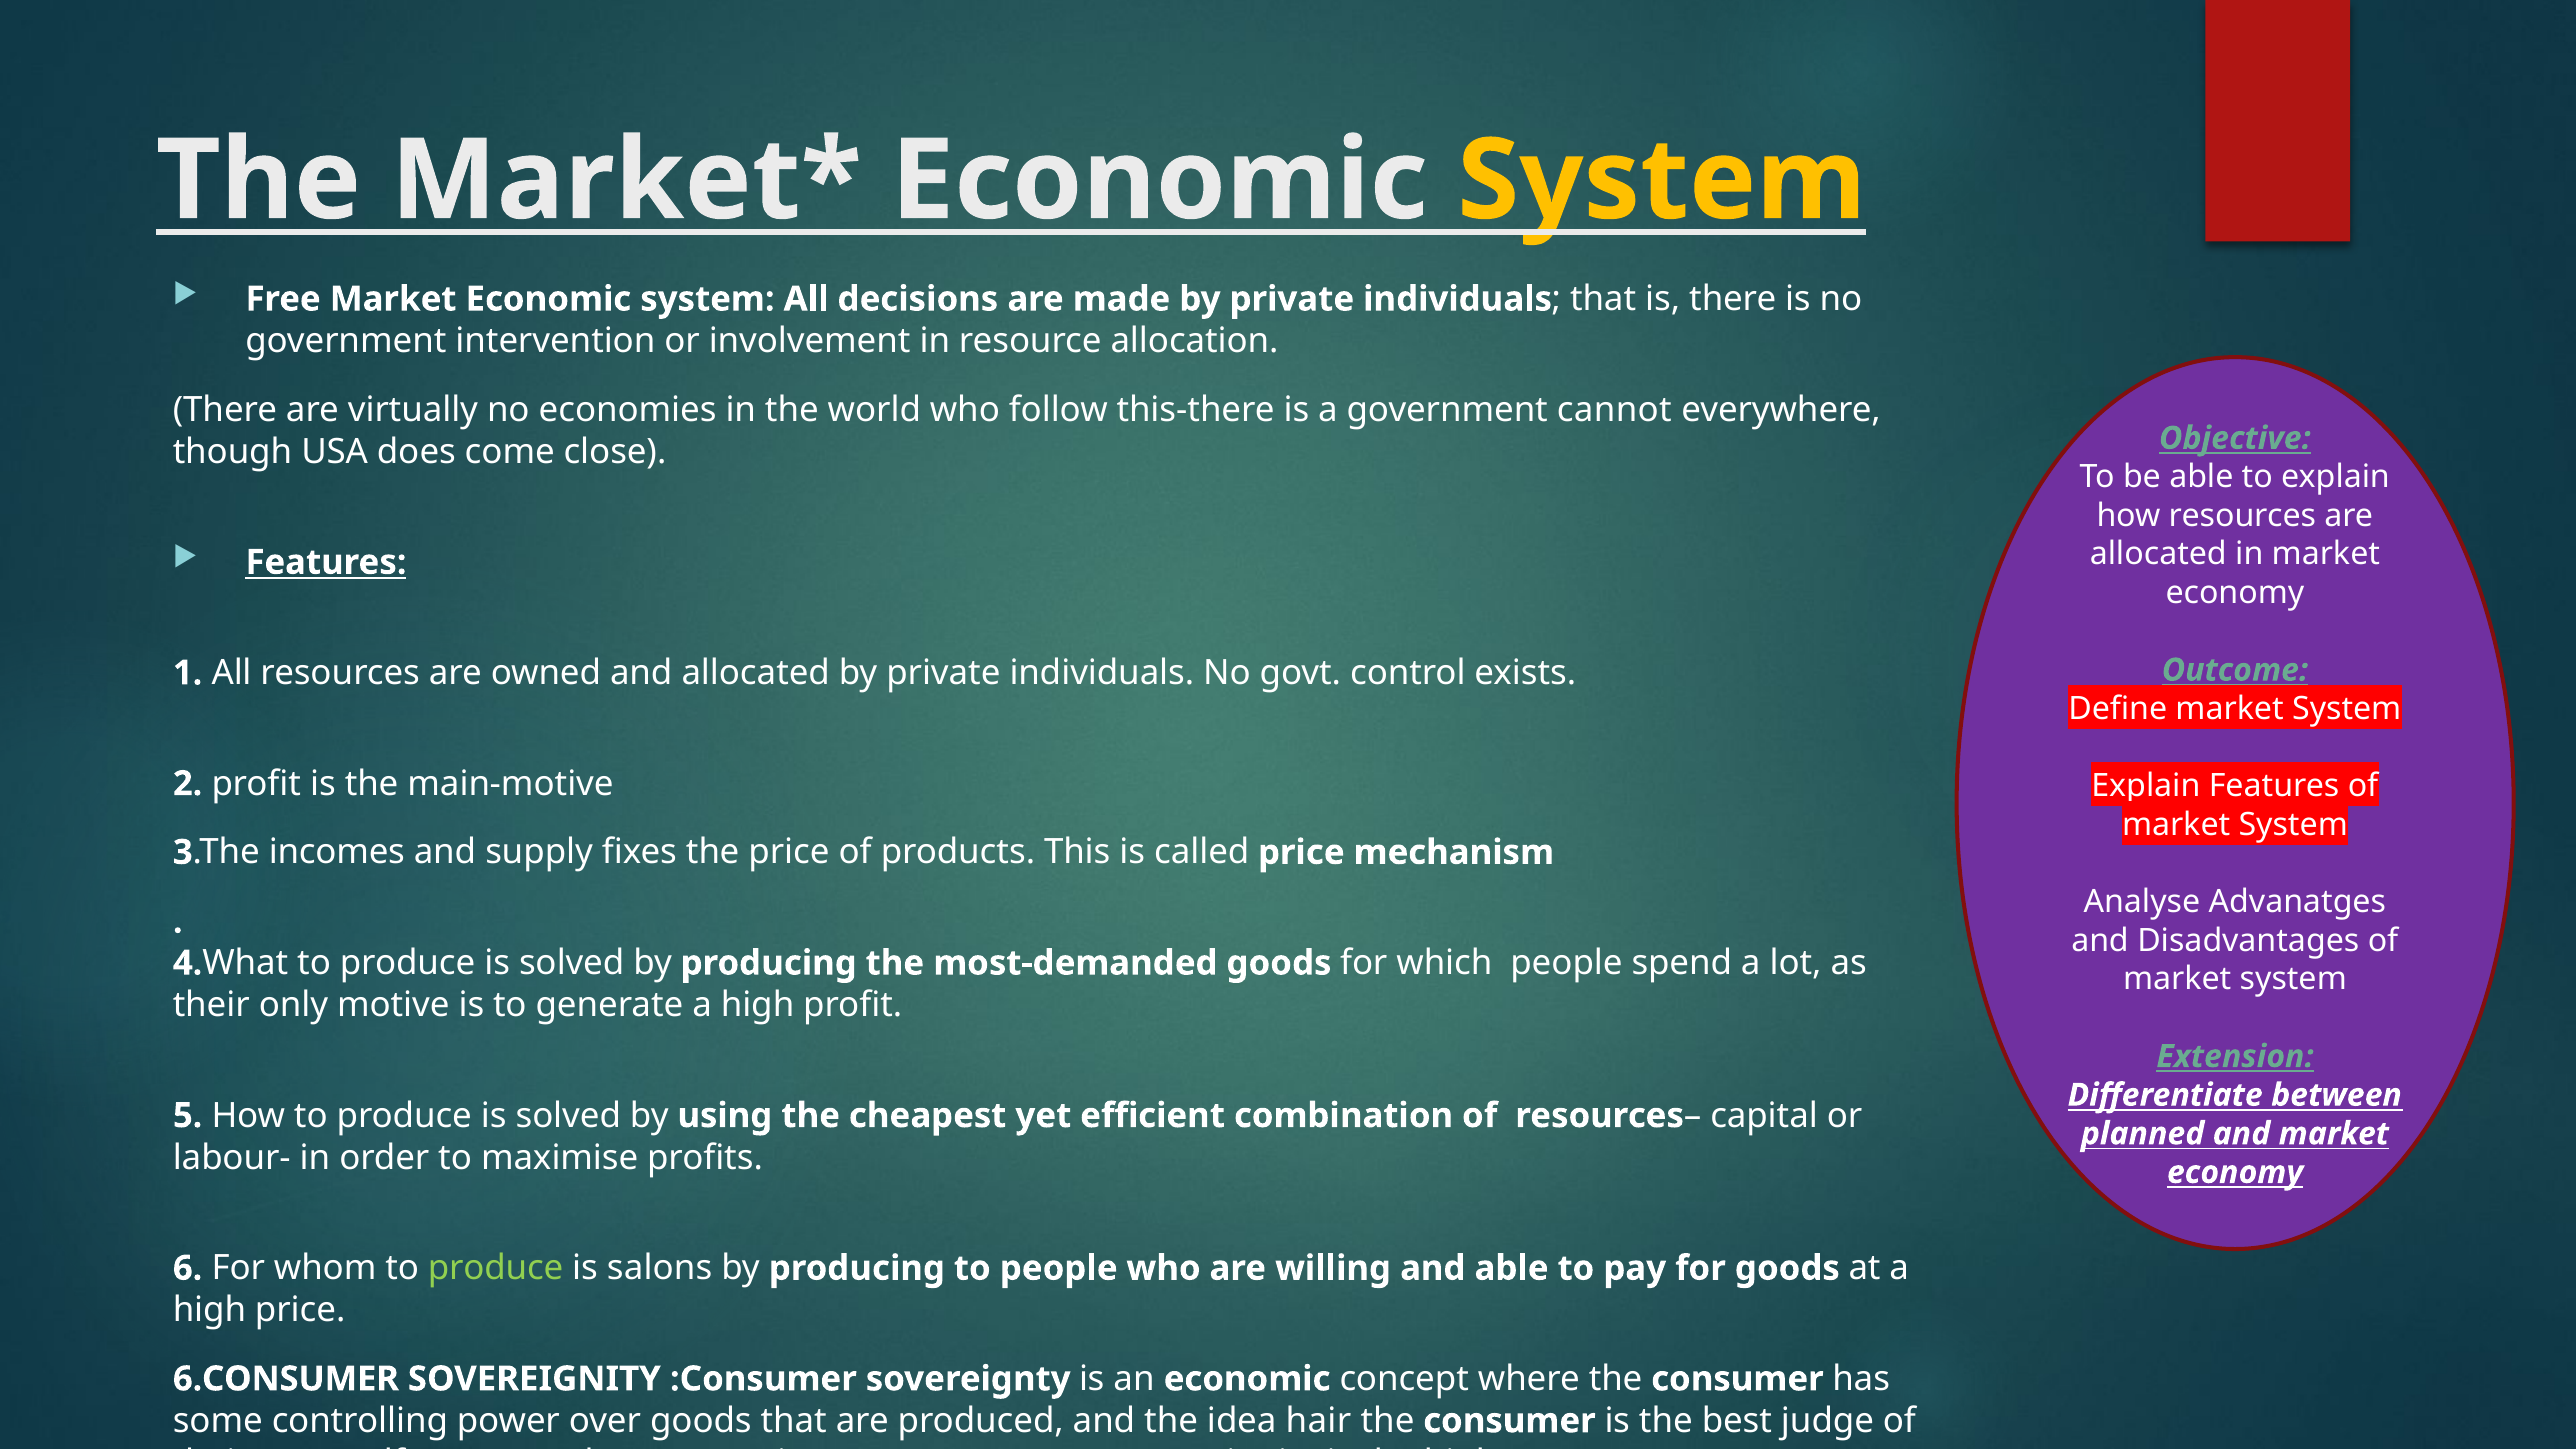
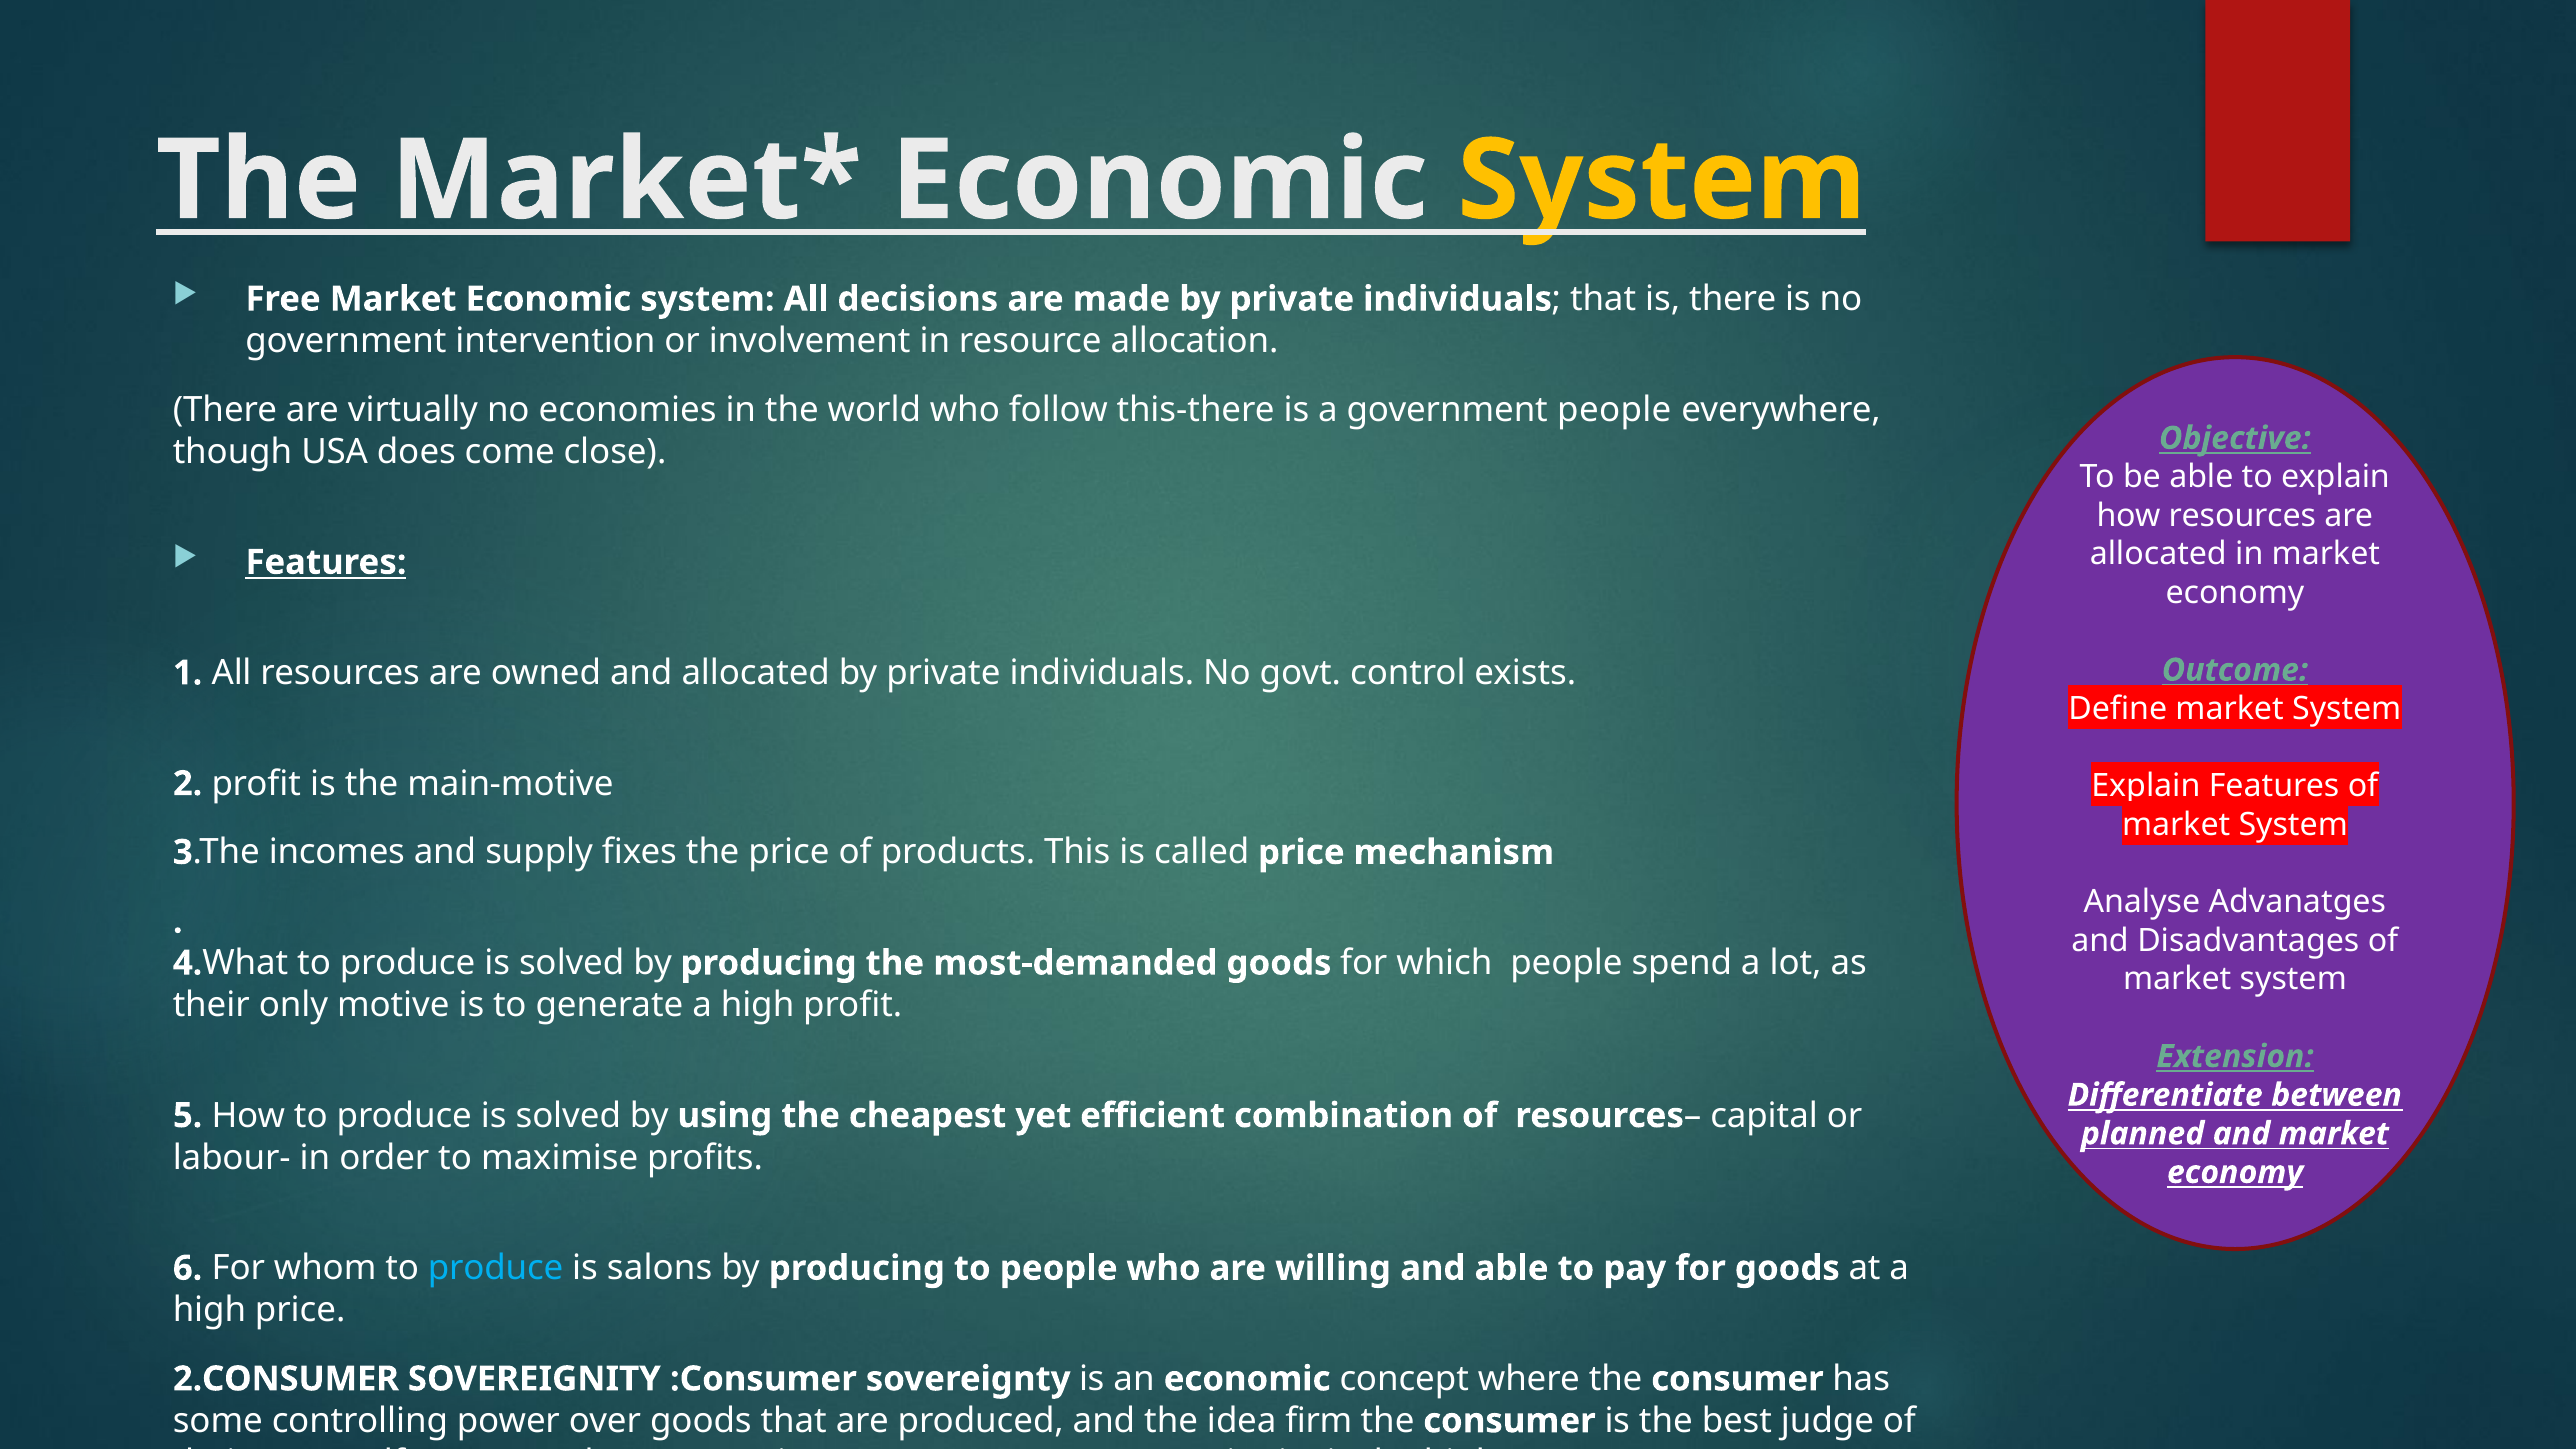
government cannot: cannot -> people (1614, 410)
produce colour: light green -> light blue (496, 1268)
6.CONSUMER: 6.CONSUMER -> 2.CONSUMER (286, 1379)
hair: hair -> firm (1319, 1421)
